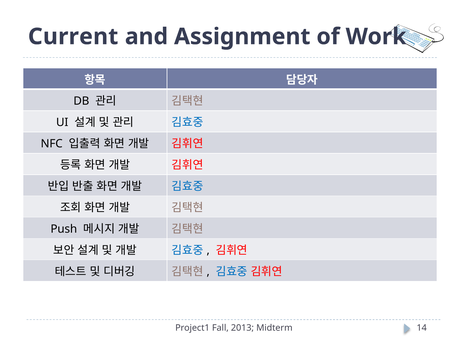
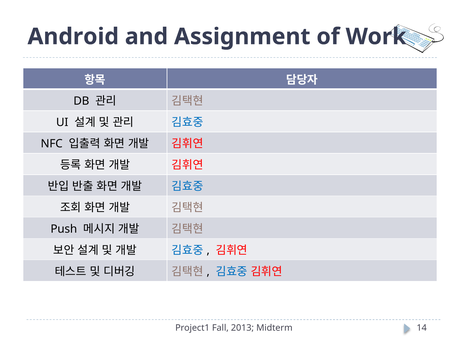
Current: Current -> Android (73, 37)
